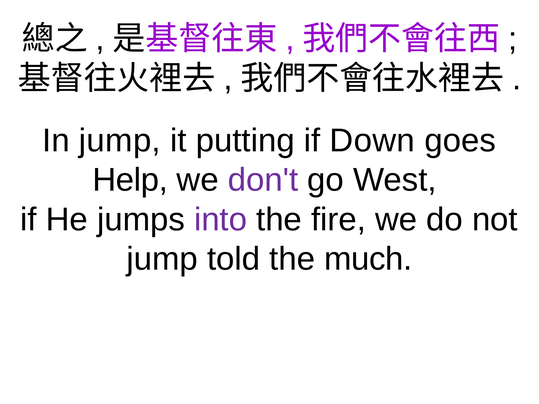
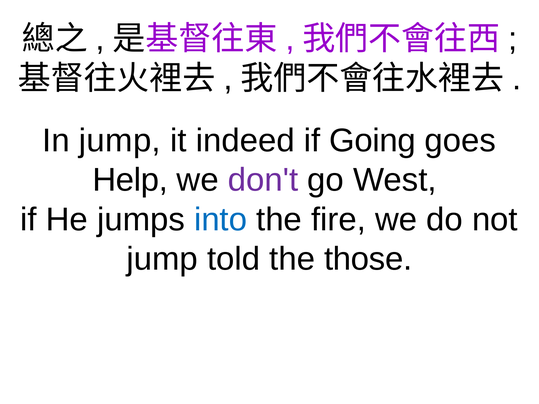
putting: putting -> indeed (245, 141)
Down: Down -> Going (373, 141)
into colour: purple -> blue (221, 220)
much: much -> those (368, 259)
